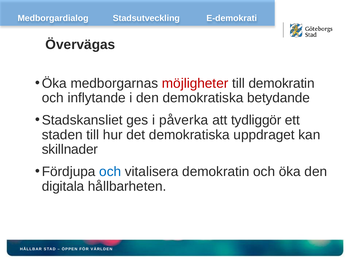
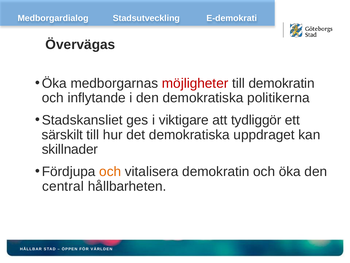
betydande: betydande -> politikerna (278, 98)
påverka: påverka -> viktigare (184, 120)
staden: staden -> särskilt (62, 135)
och colour: blue -> orange (110, 171)
digitala: digitala -> central (63, 186)
